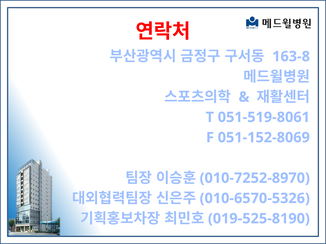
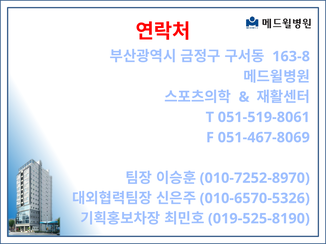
051-152-8069: 051-152-8069 -> 051-467-8069 (264, 138)
